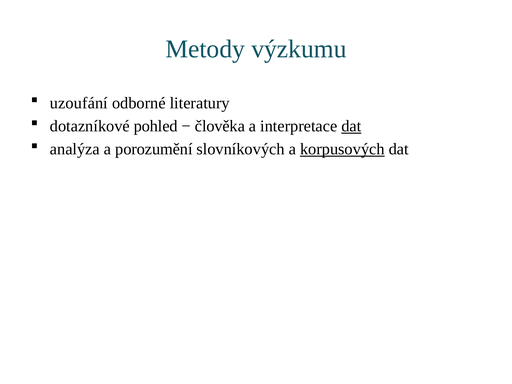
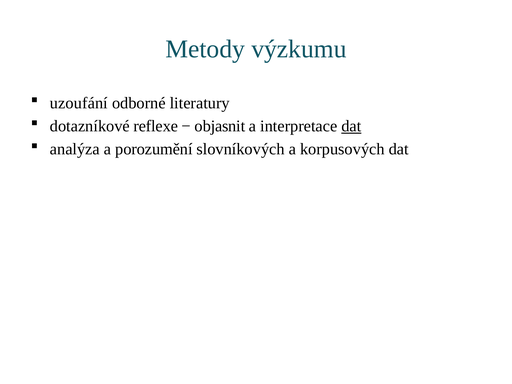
pohled: pohled -> reflexe (156, 126)
člověka: člověka -> objasnit (220, 126)
korpusových underline: present -> none (342, 149)
